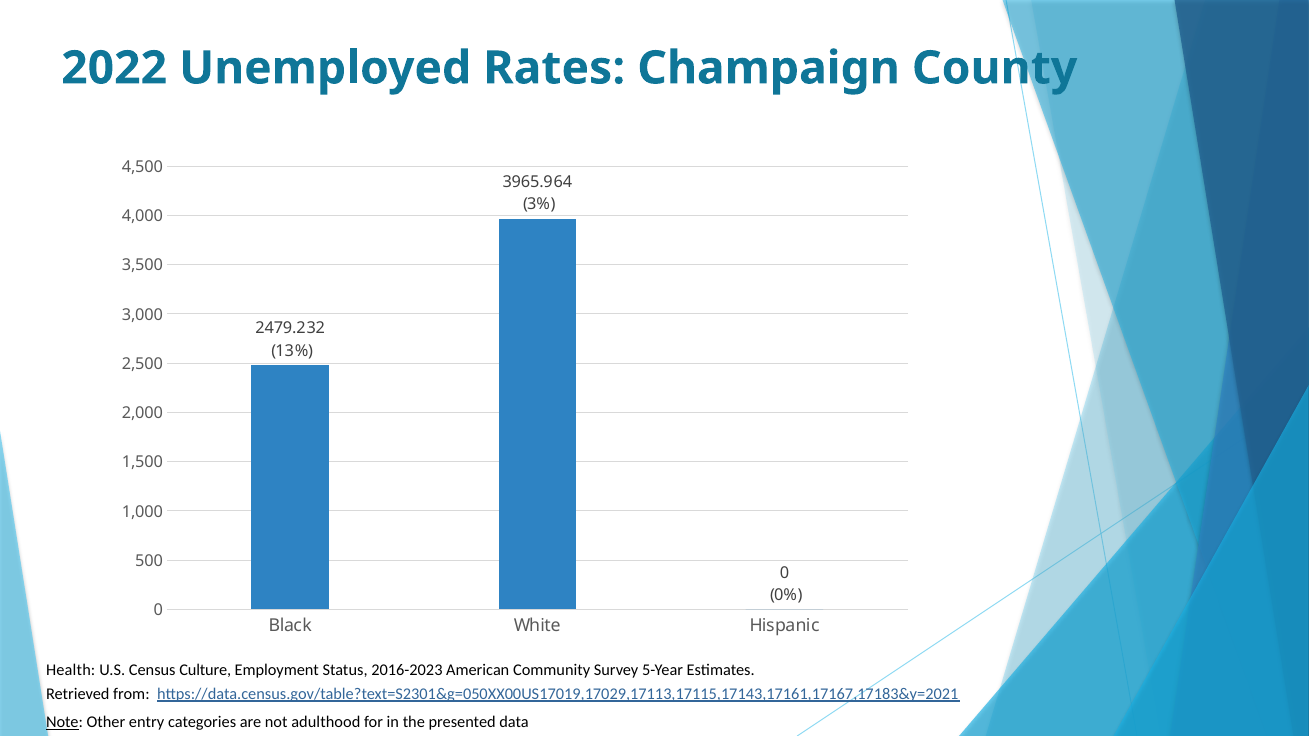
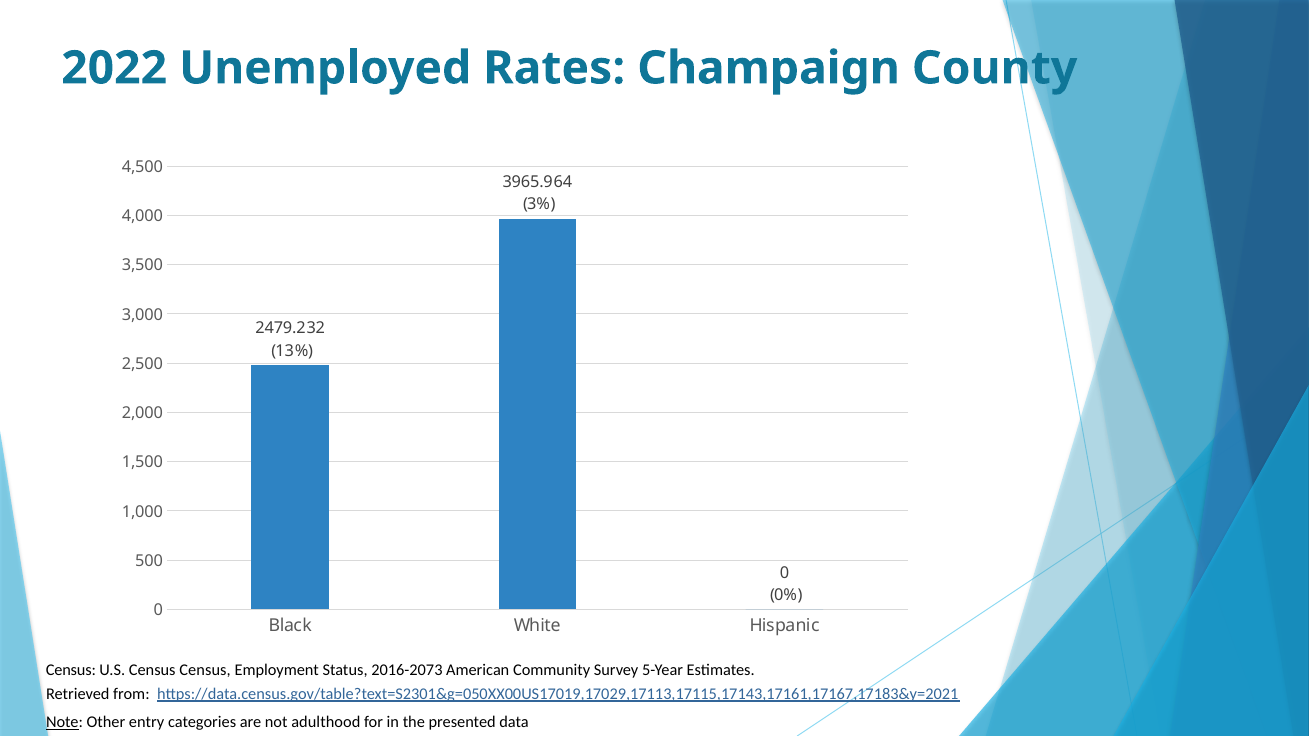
Health: Health -> Census (71, 671)
Census Culture: Culture -> Census (205, 671)
2016-2023: 2016-2023 -> 2016-2073 (407, 671)
